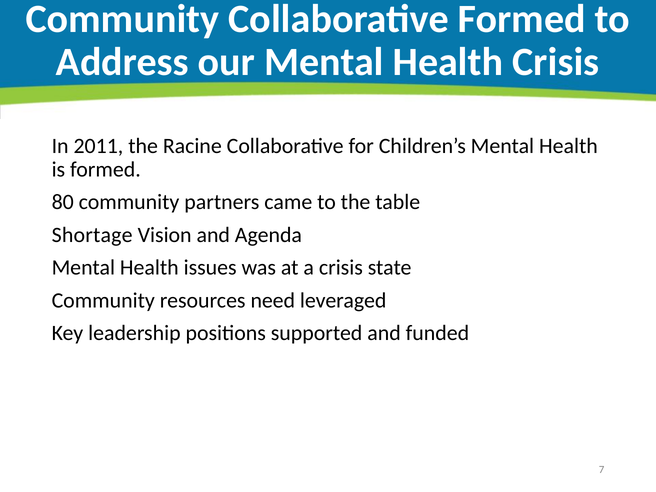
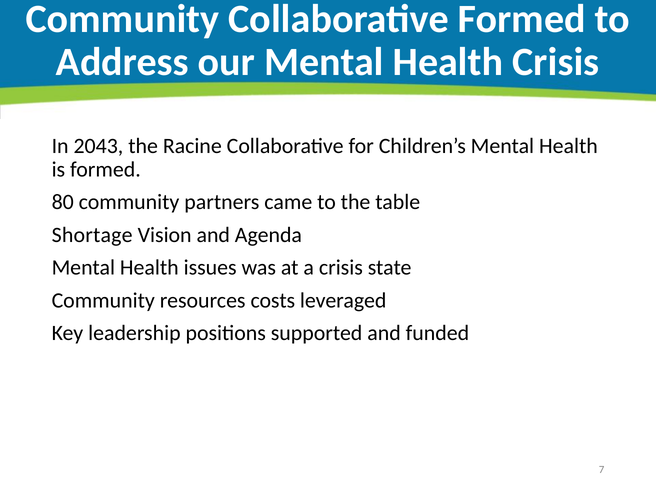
2011: 2011 -> 2043 (98, 146)
need: need -> costs (273, 300)
